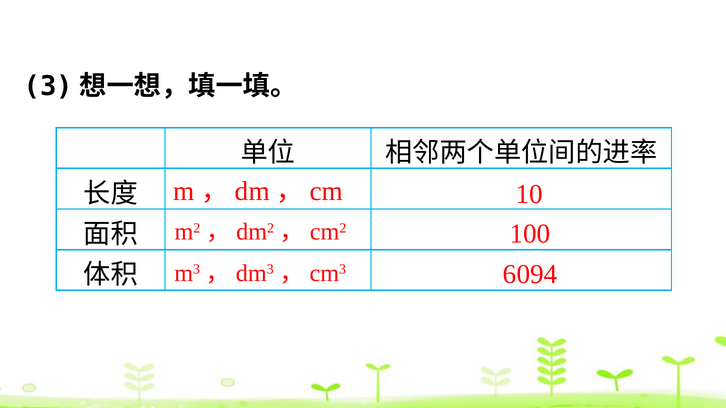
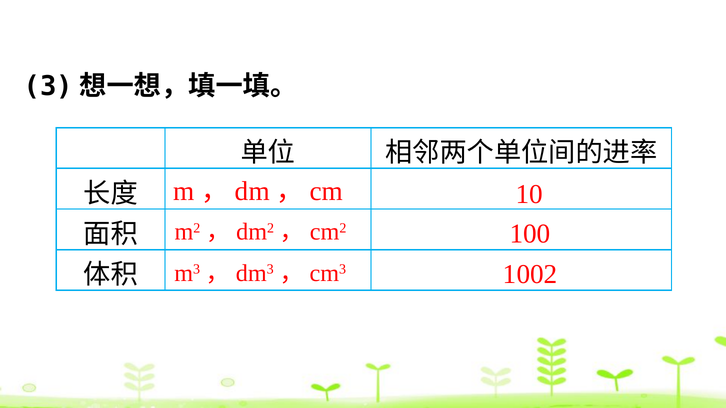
6094: 6094 -> 1002 (530, 275)
